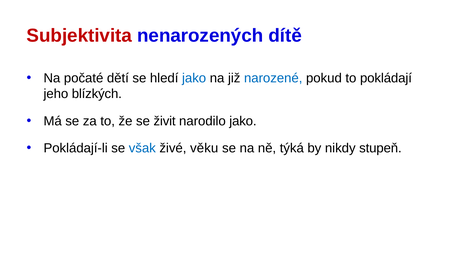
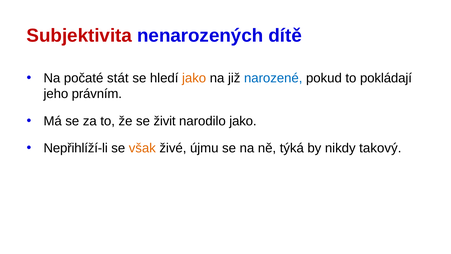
dětí: dětí -> stát (118, 78)
jako colour: blue -> orange (194, 78)
blízkých: blízkých -> právním (97, 94)
Pokládají-li: Pokládají-li -> Nepřihlíží-li (76, 148)
však colour: blue -> orange (142, 148)
věku: věku -> újmu (204, 148)
stupeň: stupeň -> takový (380, 148)
